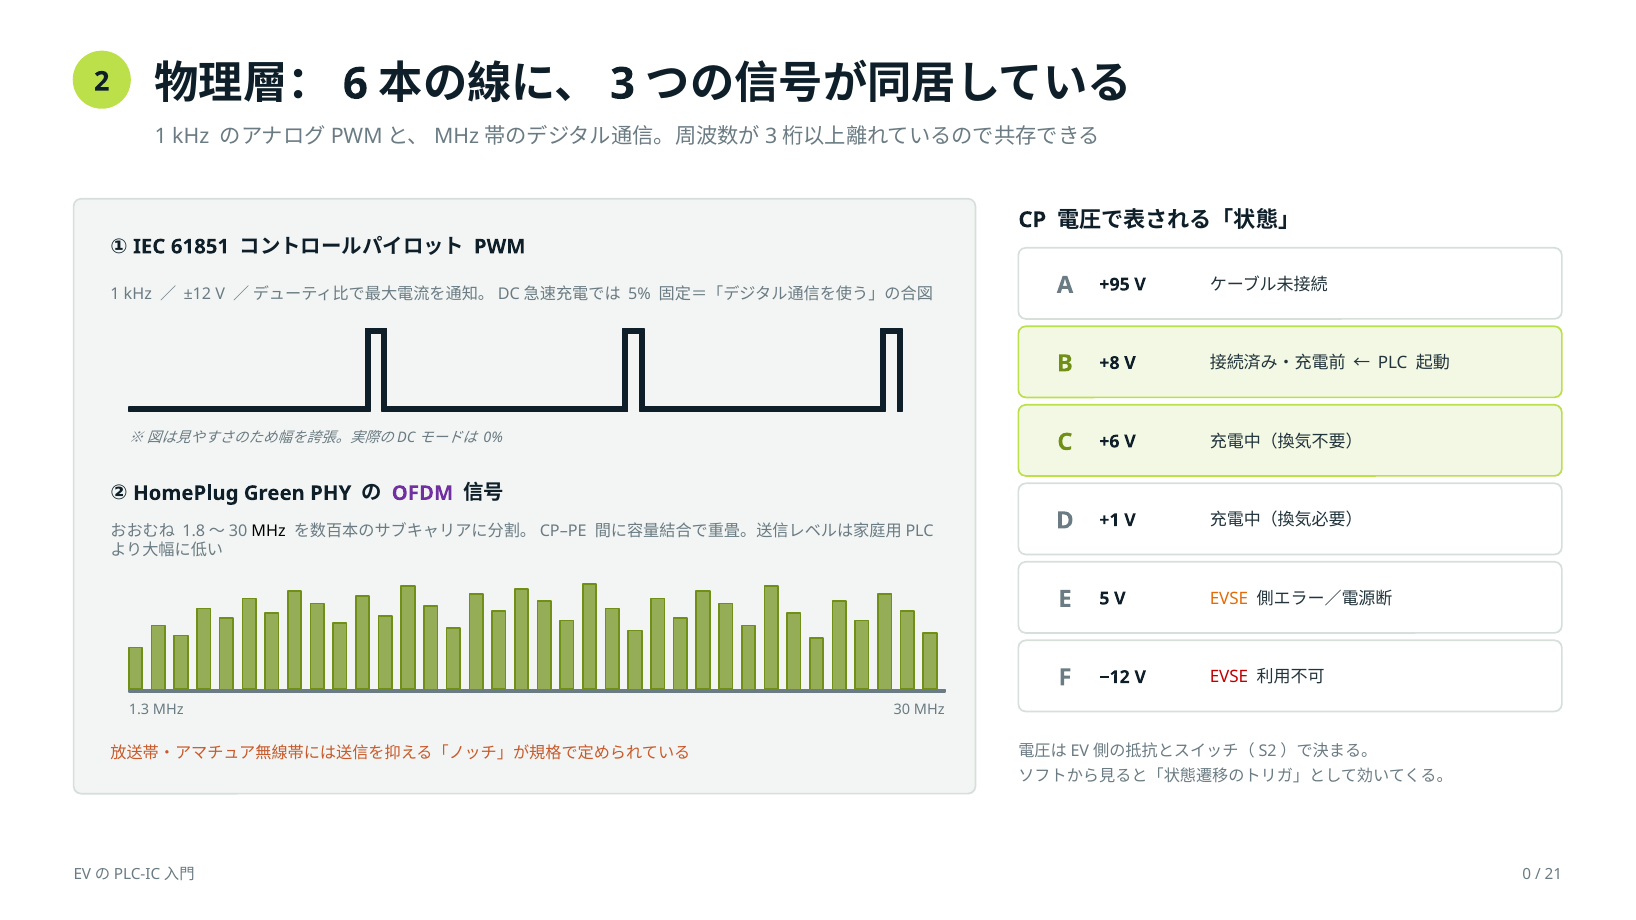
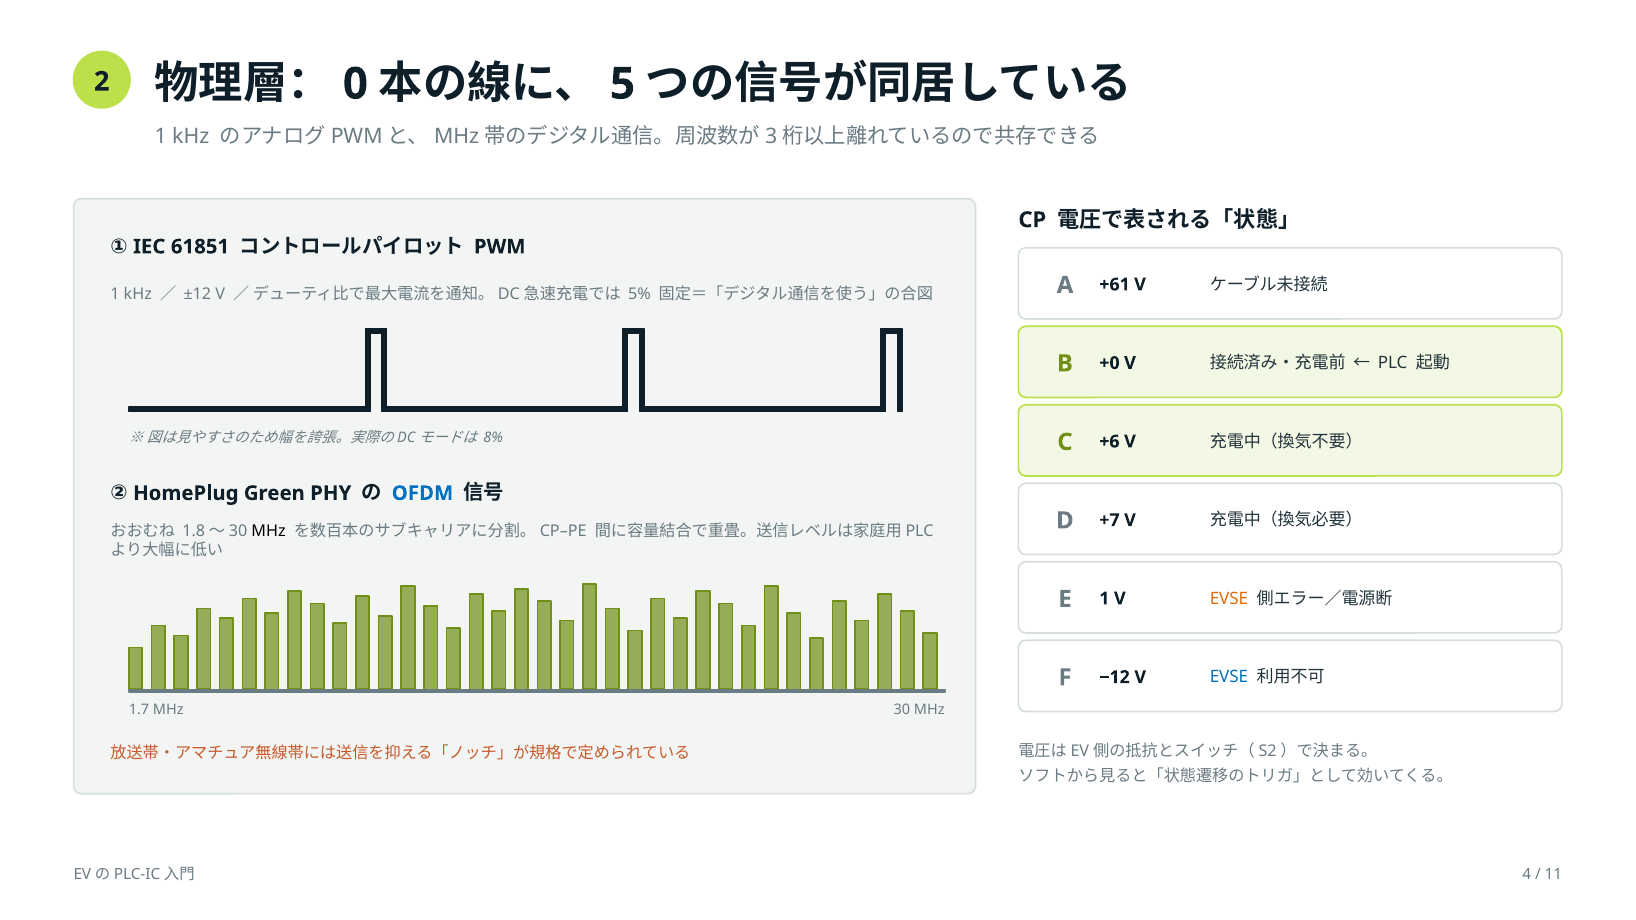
6: 6 -> 0 (355, 84)
3: 3 -> 5 (622, 84)
+95: +95 -> +61 (1115, 285)
+8: +8 -> +0 (1109, 363)
0%: 0% -> 8% (493, 438)
OFDM colour: purple -> blue (422, 493)
+1: +1 -> +7 (1109, 520)
E 5: 5 -> 1 (1104, 599)
EVSE colour: red -> blue (1229, 677)
1.3: 1.3 -> 1.7 (139, 710)
0: 0 -> 4 (1527, 875)
21: 21 -> 11 (1553, 875)
